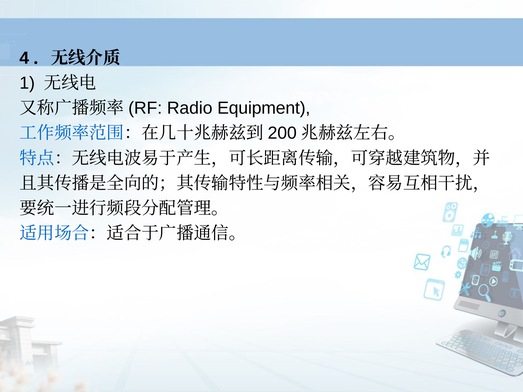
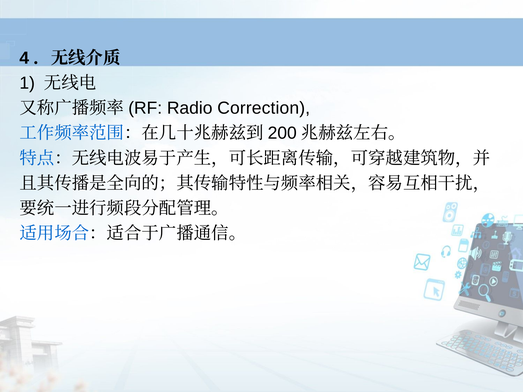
Equipment: Equipment -> Correction (264, 108)
